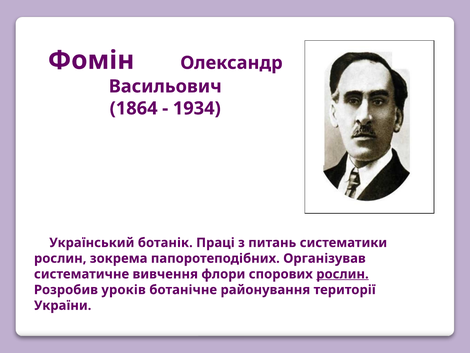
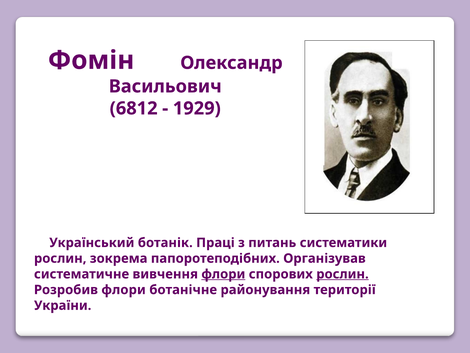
1864: 1864 -> 6812 (134, 108)
1934: 1934 -> 1929 (197, 108)
флори underline: none -> present (223, 274)
Розробив уроків: уроків -> флори (124, 289)
